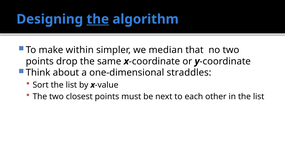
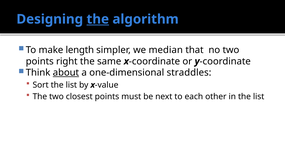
within: within -> length (80, 50)
drop: drop -> right (67, 61)
about underline: none -> present (66, 73)
